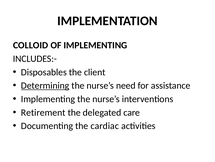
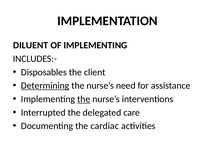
COLLOID: COLLOID -> DILUENT (31, 45)
the underline: none -> present (84, 99)
Retirement: Retirement -> Interrupted (43, 112)
